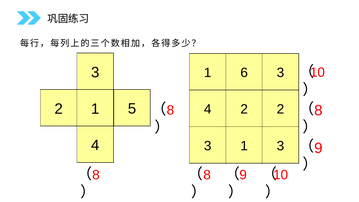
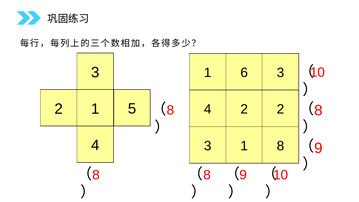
3 3: 3 -> 8 (280, 146)
